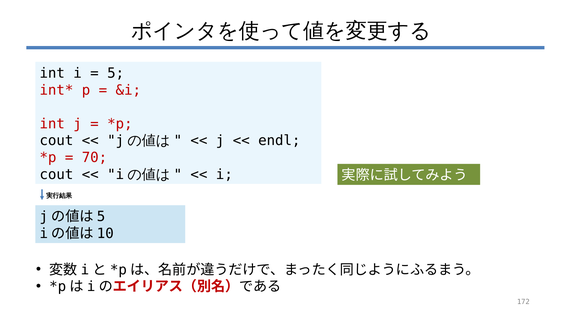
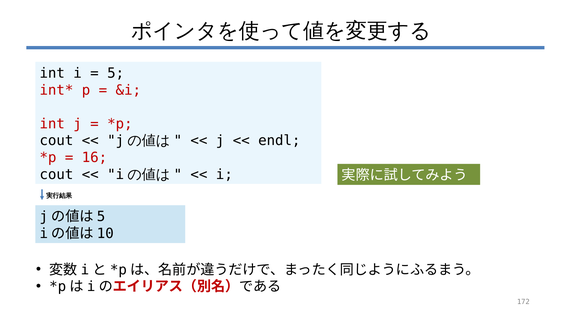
70: 70 -> 16 (94, 158)
